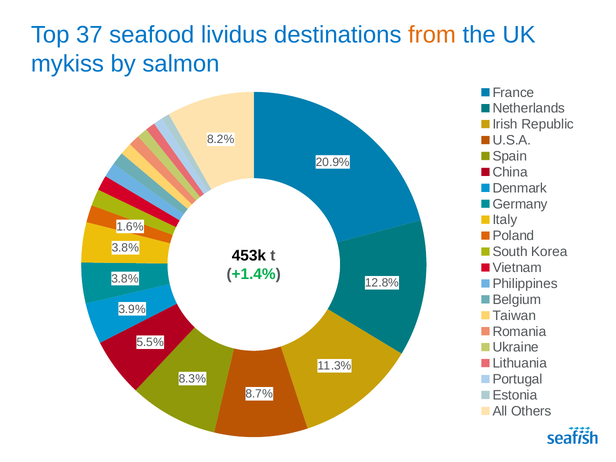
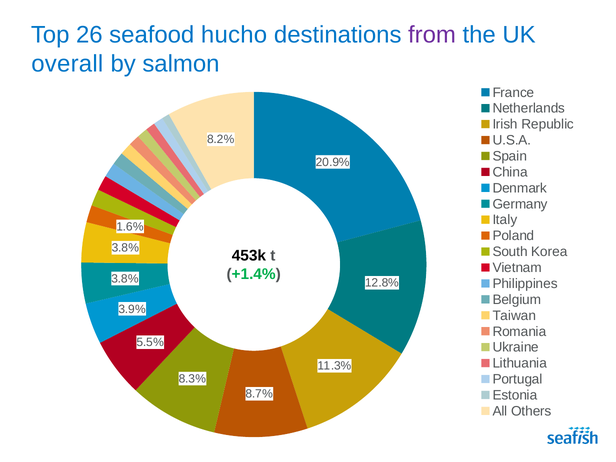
37: 37 -> 26 (89, 35)
lividus: lividus -> hucho (234, 35)
from colour: orange -> purple (432, 35)
mykiss: mykiss -> overall (67, 64)
